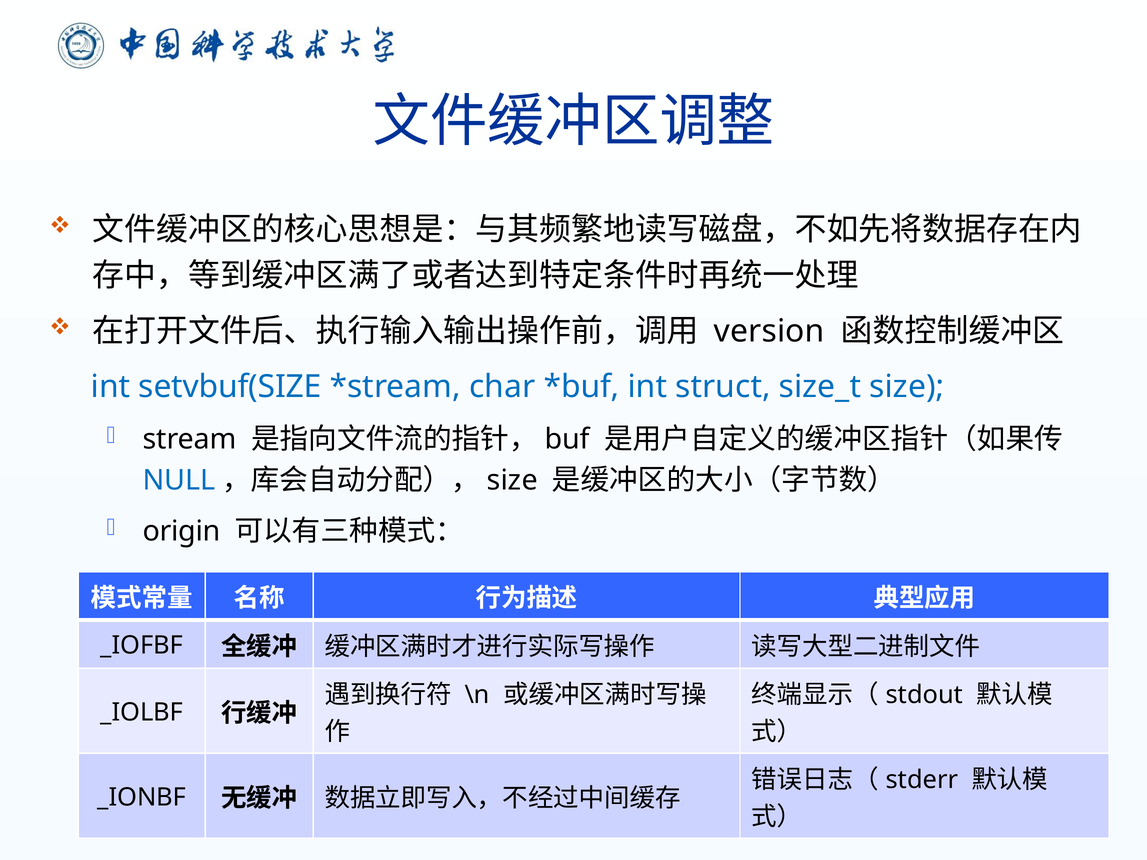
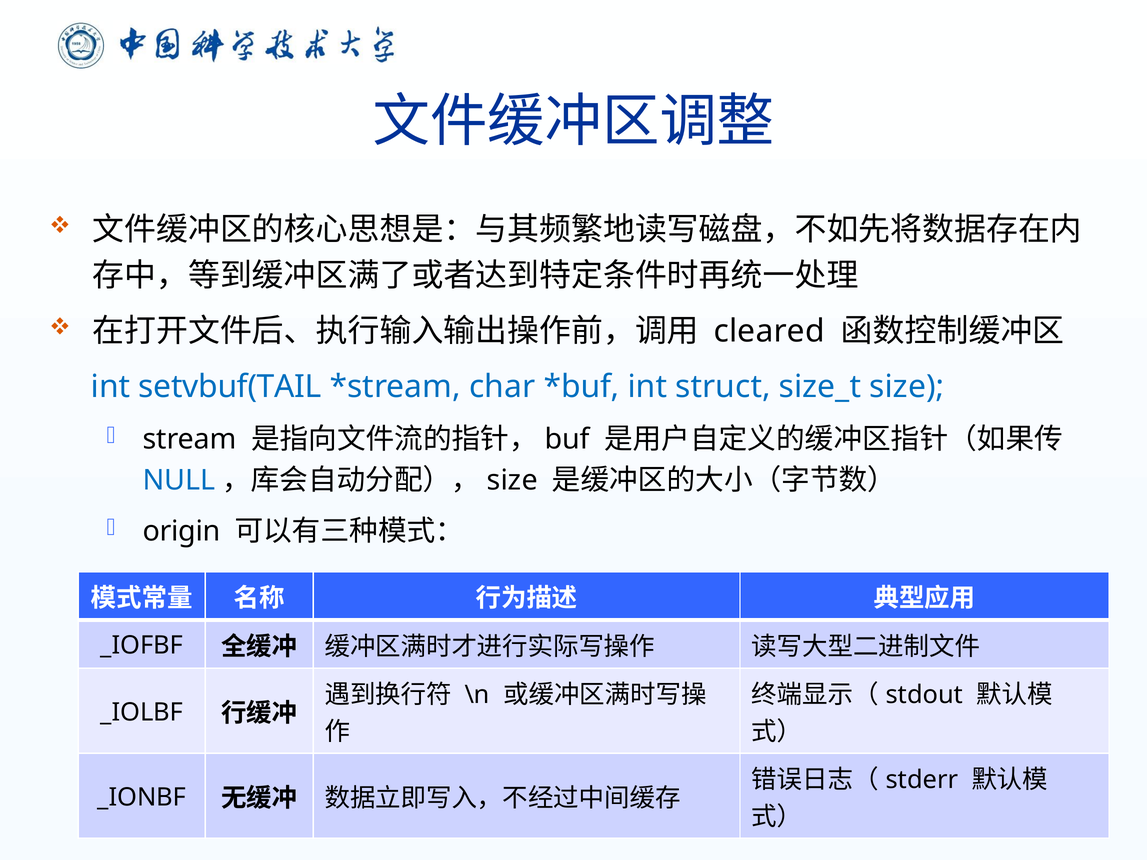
version: version -> cleared (769, 331)
setvbuf(SIZE: setvbuf(SIZE -> setvbuf(TAIL (230, 387)
